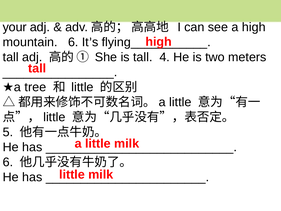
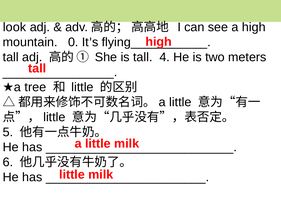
your: your -> look (14, 27)
mountain 6: 6 -> 0 (73, 42)
